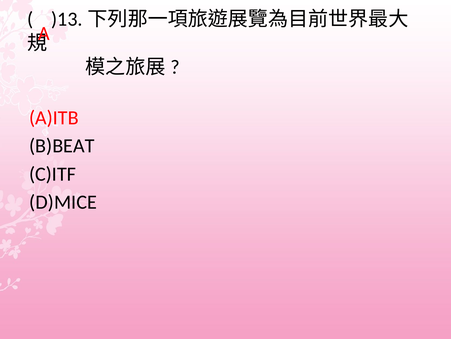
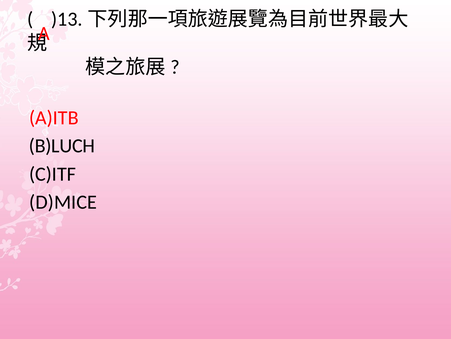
B)BEAT: B)BEAT -> B)LUCH (62, 146)
